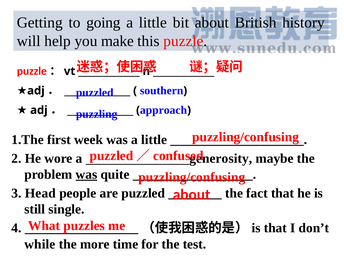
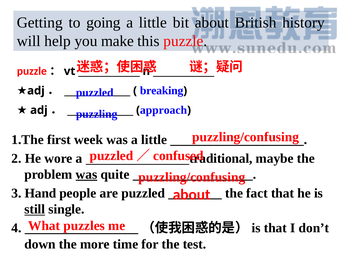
southern: southern -> breaking (162, 91)
generosity: generosity -> traditional (221, 158)
Head: Head -> Hand (40, 193)
still underline: none -> present (35, 209)
while: while -> down (40, 244)
